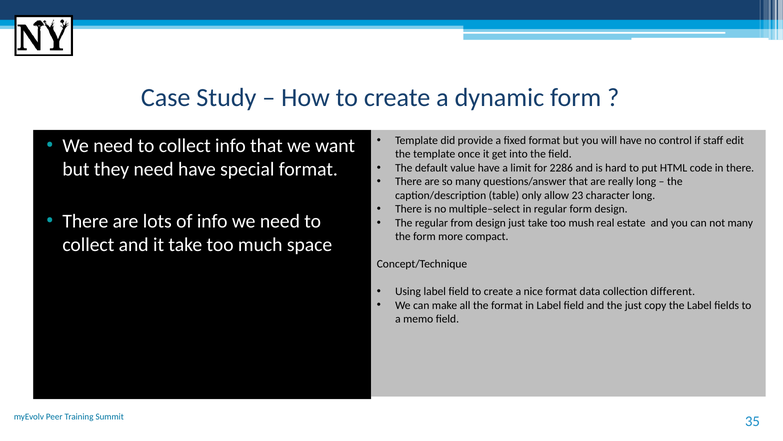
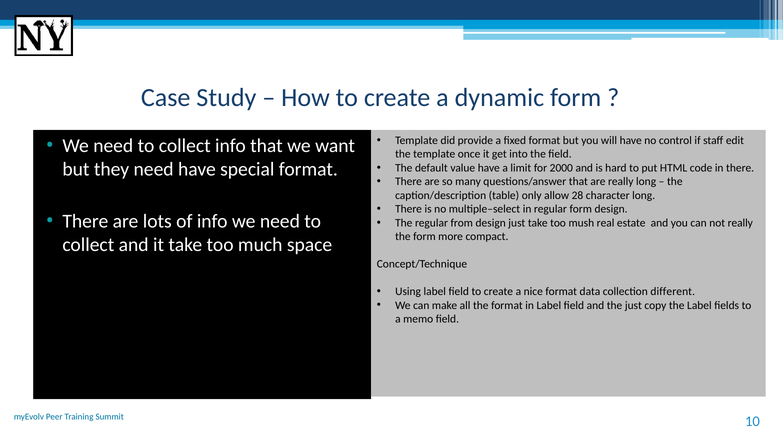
2286: 2286 -> 2000 (561, 168)
23: 23 -> 28 (577, 195)
not many: many -> really (740, 223)
35: 35 -> 10 (752, 421)
